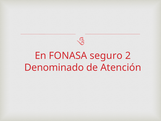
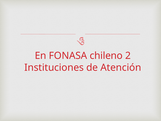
seguro: seguro -> chileno (106, 56)
Denominado: Denominado -> Instituciones (54, 67)
